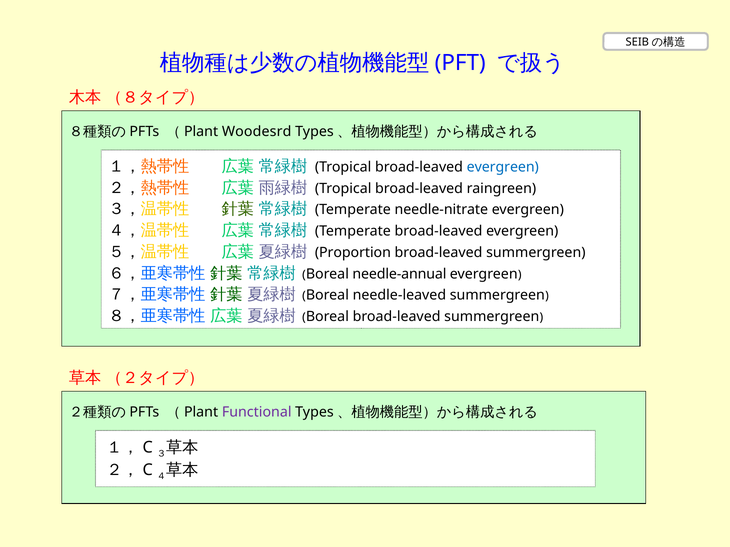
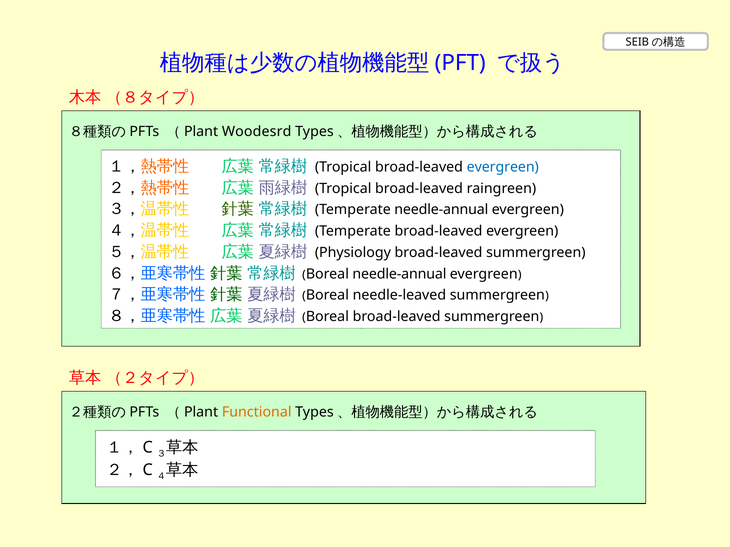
Temperate needle-nitrate: needle-nitrate -> needle-annual (441, 210)
Proportion: Proportion -> Physiology (353, 253)
Functional colour: purple -> orange (257, 412)
